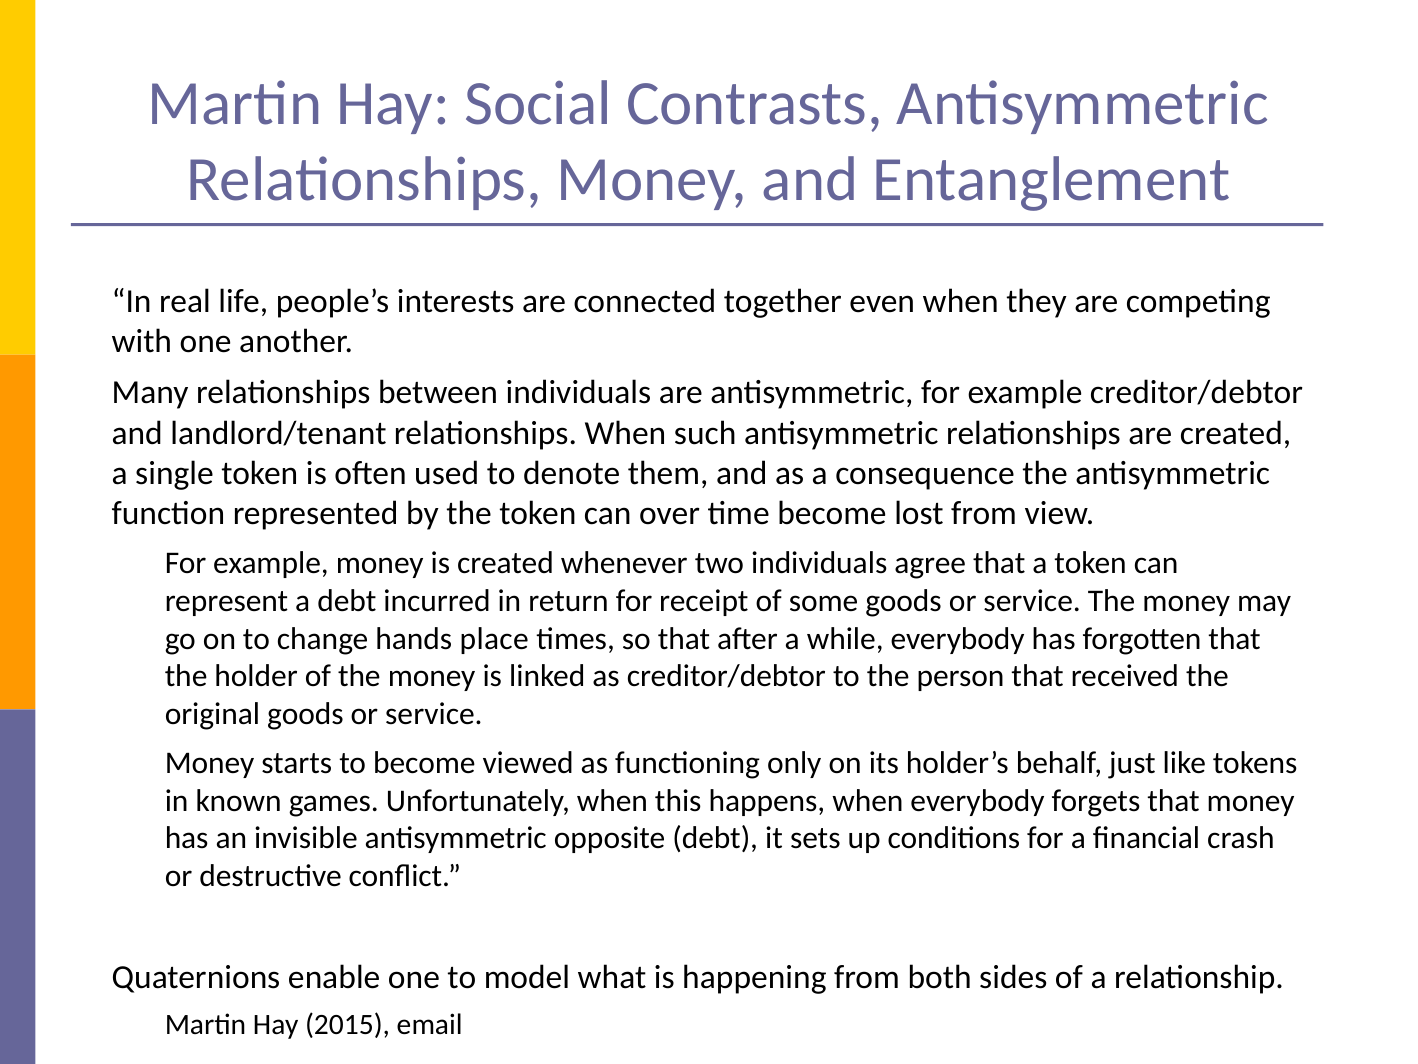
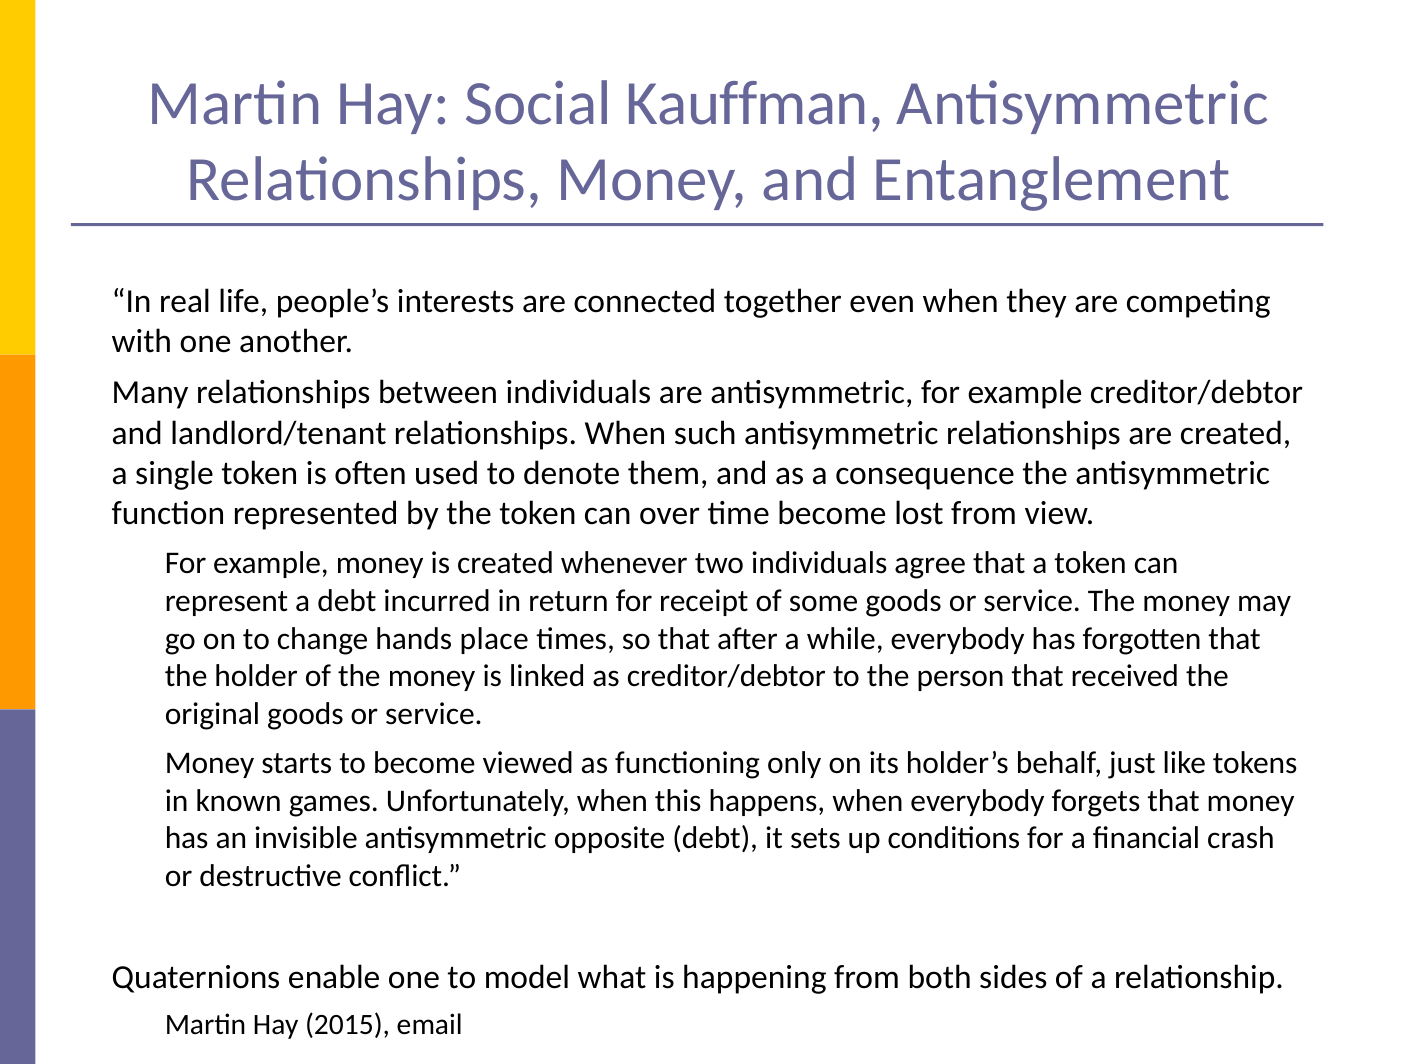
Contrasts: Contrasts -> Kauffman (755, 104)
